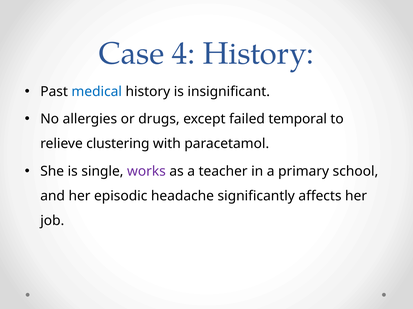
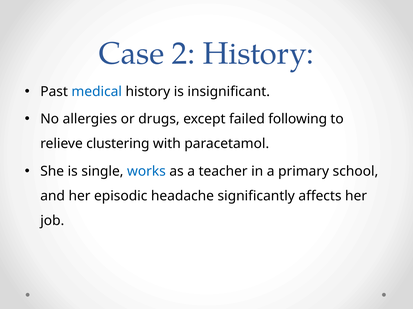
4: 4 -> 2 (184, 54)
temporal: temporal -> following (298, 119)
works colour: purple -> blue (146, 172)
